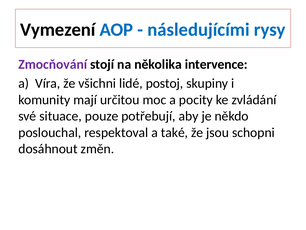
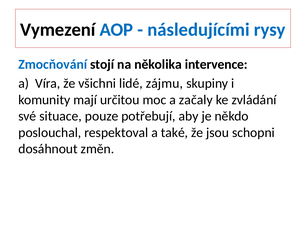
Zmocňování colour: purple -> blue (53, 64)
postoj: postoj -> zájmu (164, 83)
pocity: pocity -> začaly (196, 100)
